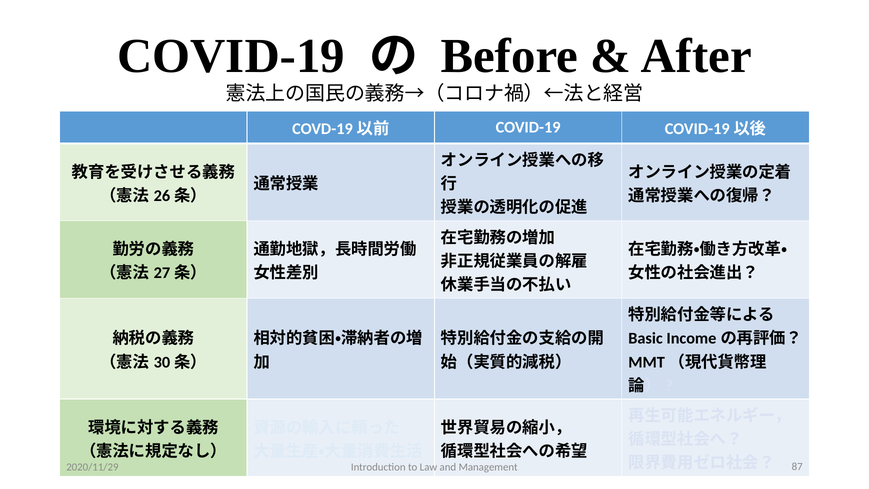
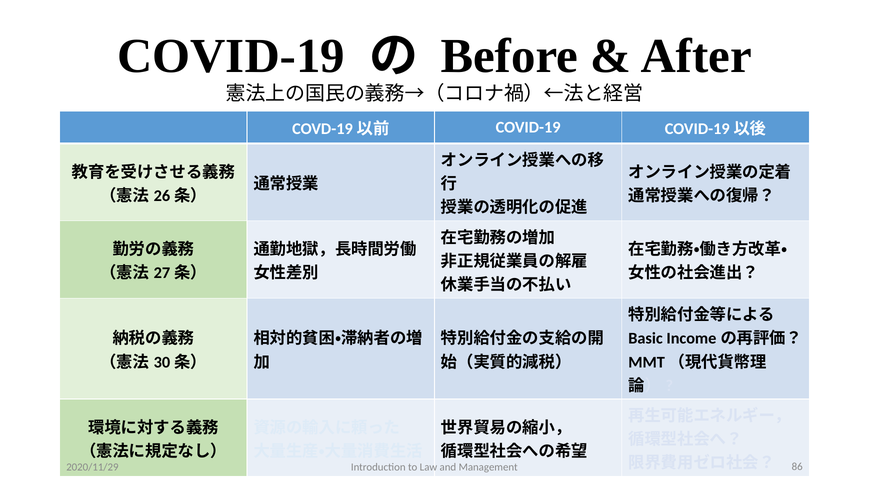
87: 87 -> 86 (797, 467)
